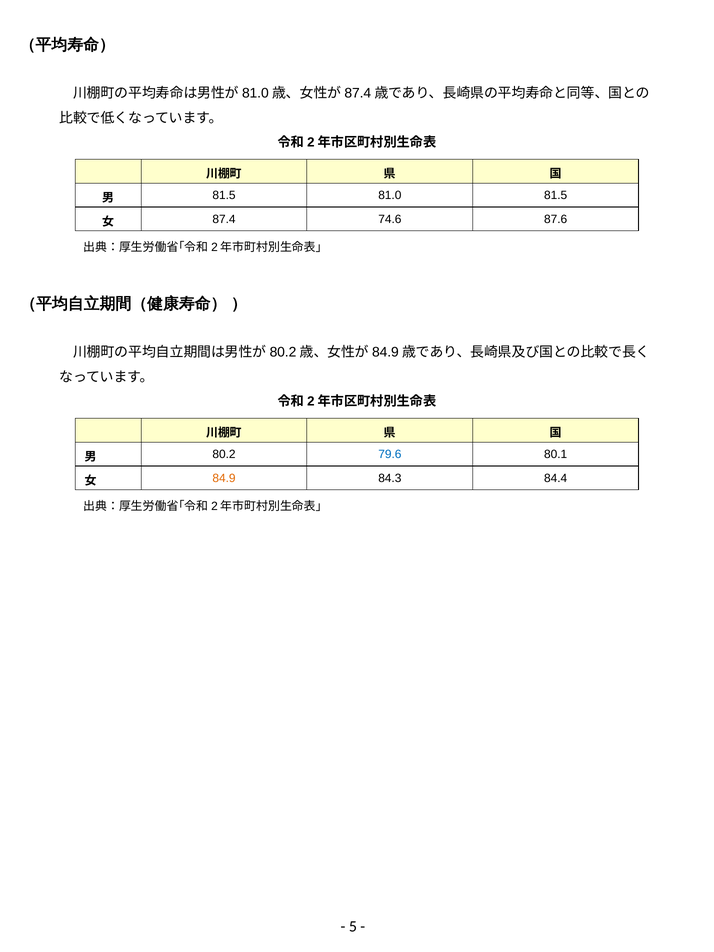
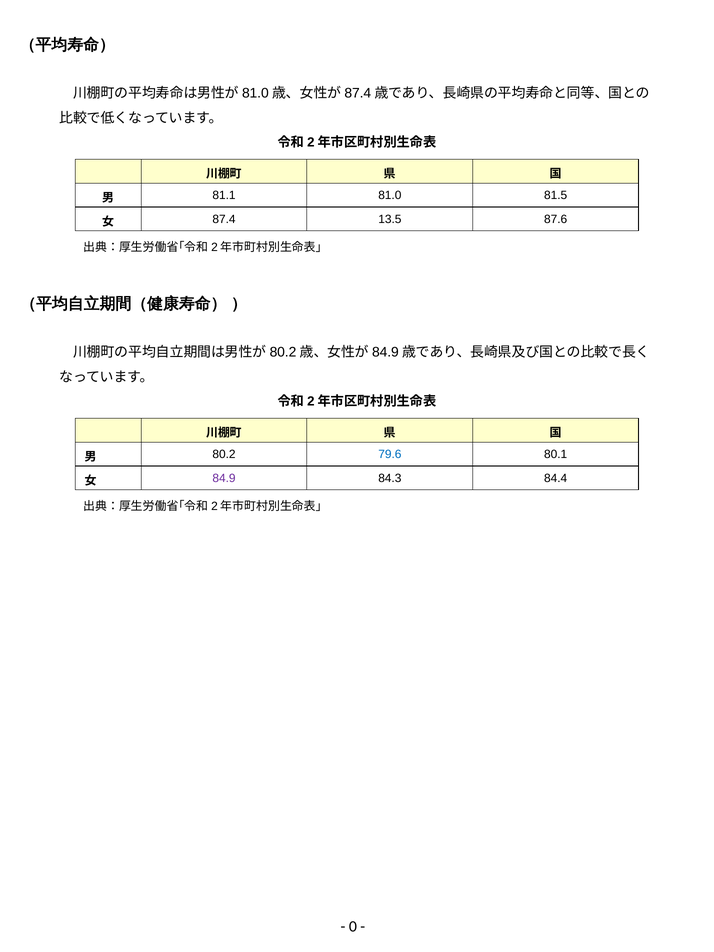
81.5: 81.5 -> 81.1 (224, 195)
74.6: 74.6 -> 13.5 (390, 219)
84.9 colour: orange -> purple (224, 478)
5: 5 -> 0 (353, 927)
